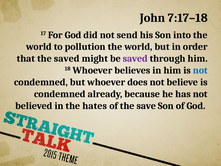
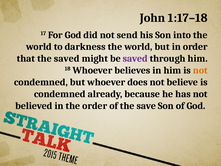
7:17–18: 7:17–18 -> 1:17–18 (188, 18)
pollution: pollution -> darkness (85, 47)
not colour: blue -> orange (200, 70)
the hates: hates -> order (95, 106)
